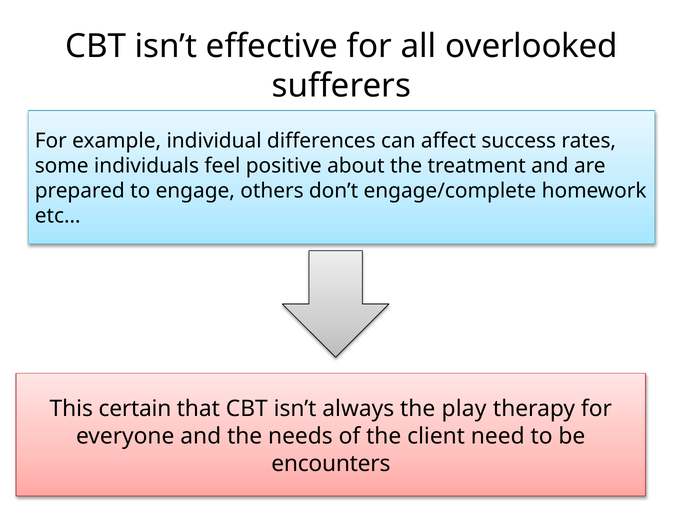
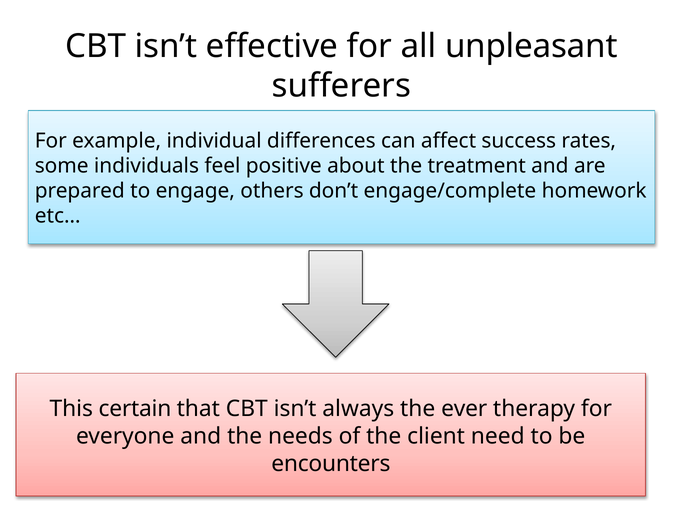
overlooked: overlooked -> unpleasant (531, 46)
play: play -> ever (464, 409)
